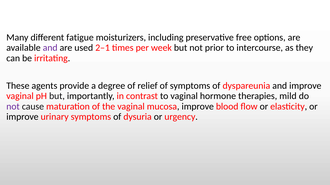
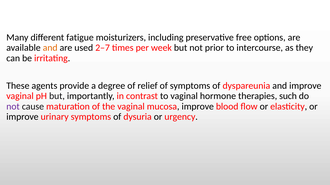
and colour: purple -> orange (50, 48)
2–1: 2–1 -> 2–7 (103, 48)
mild: mild -> such (288, 96)
